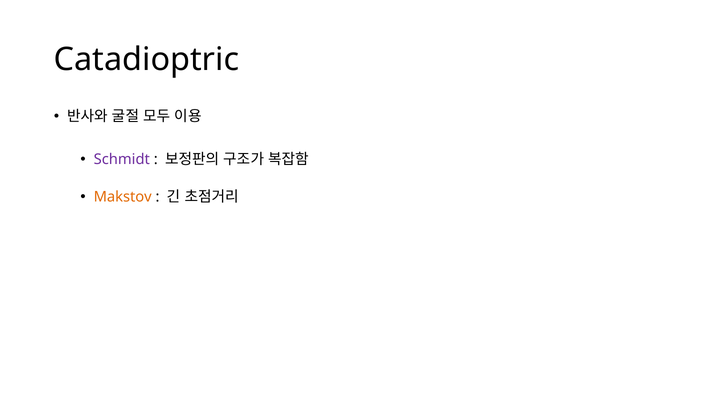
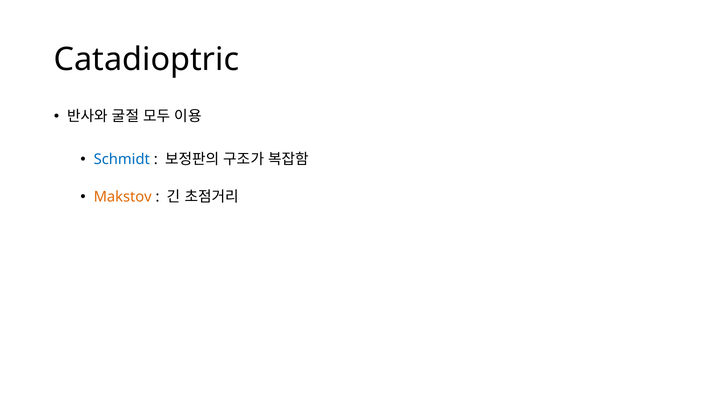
Schmidt colour: purple -> blue (122, 159)
